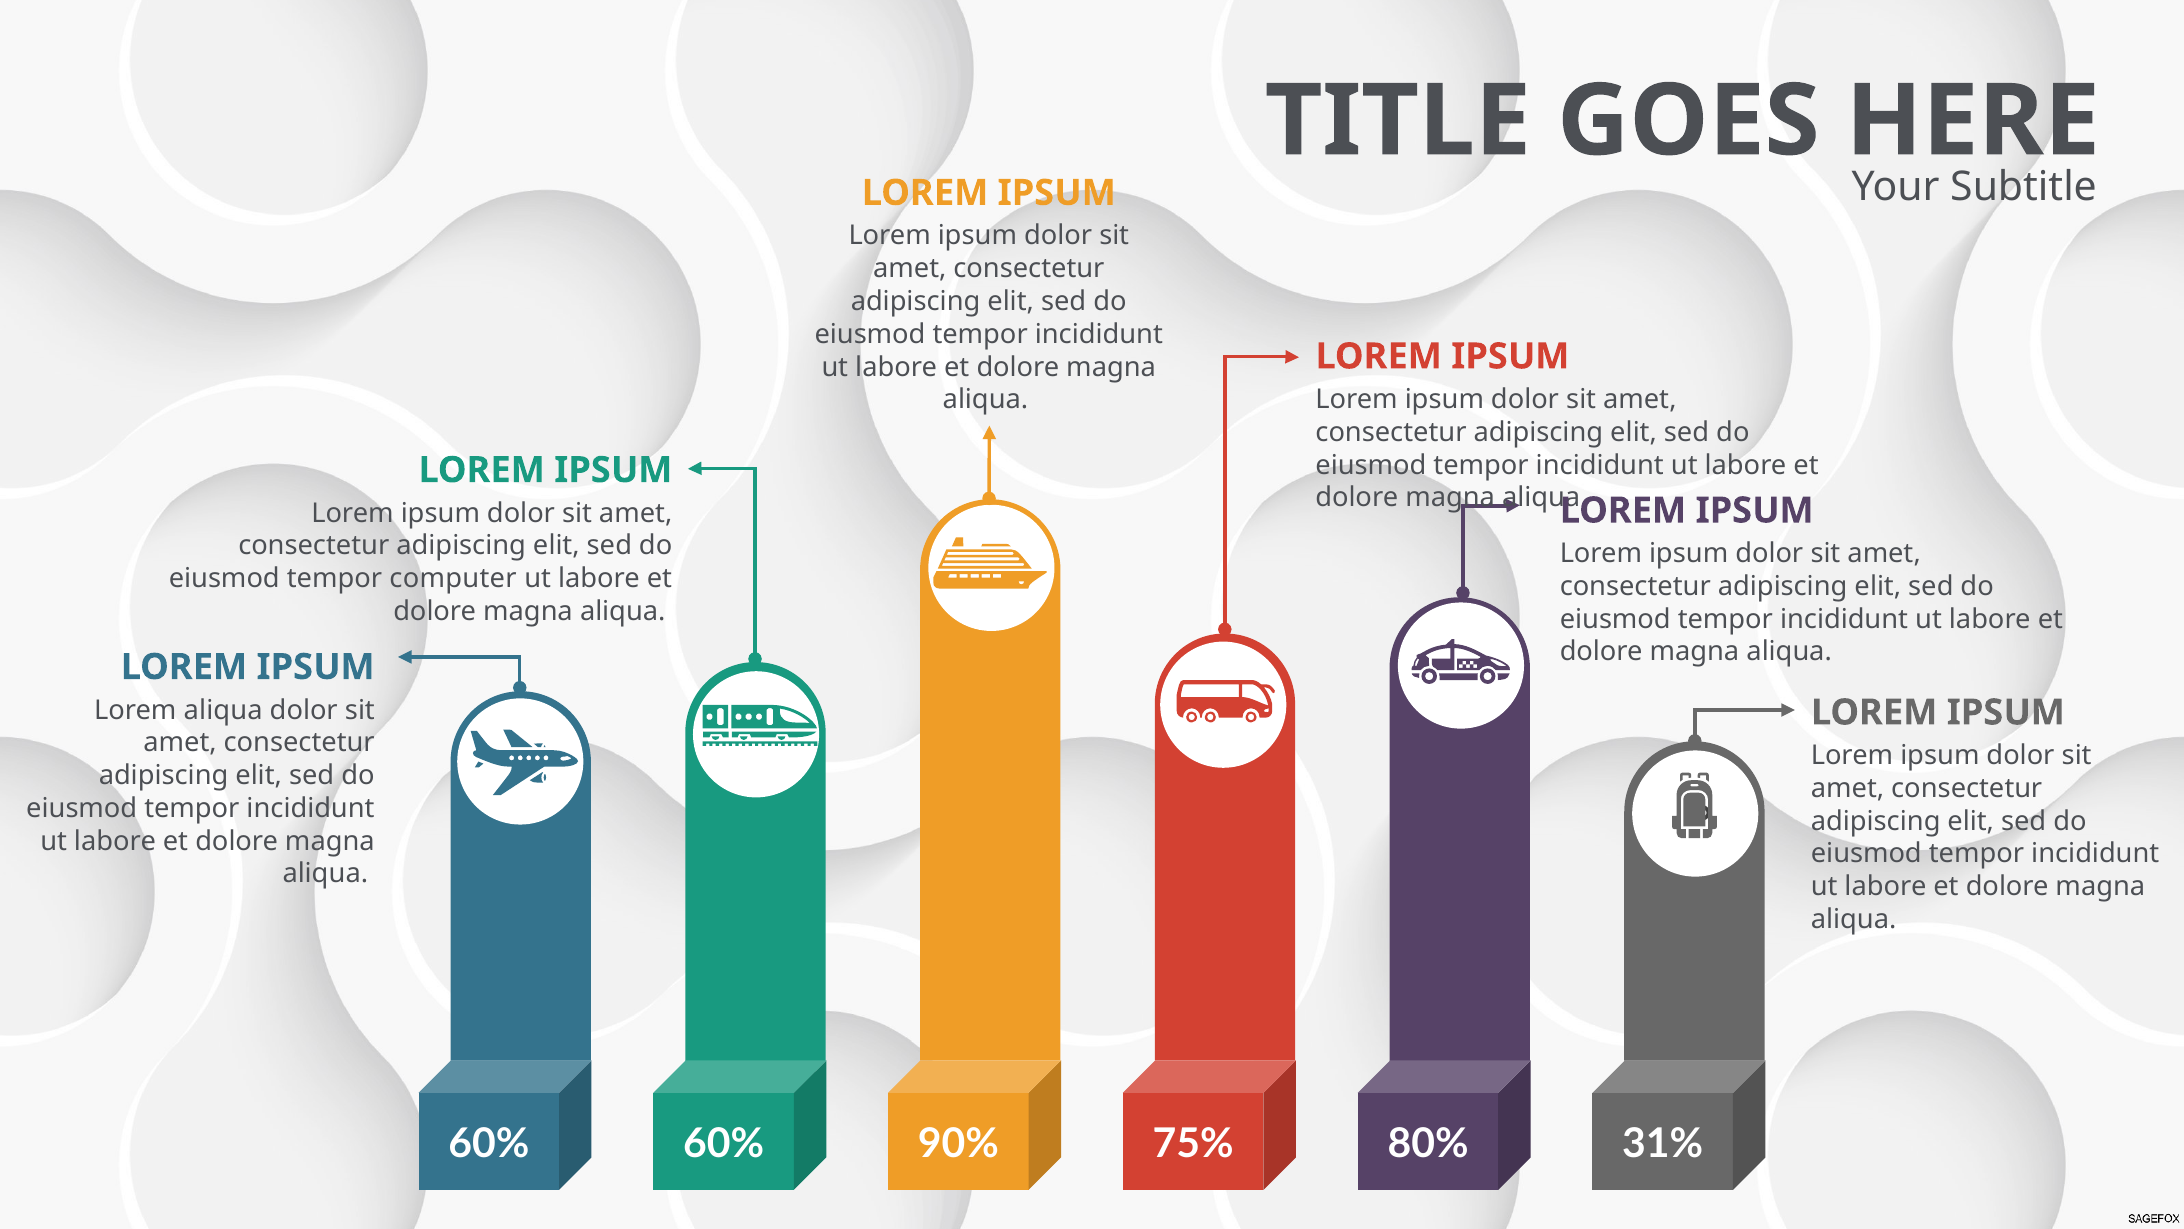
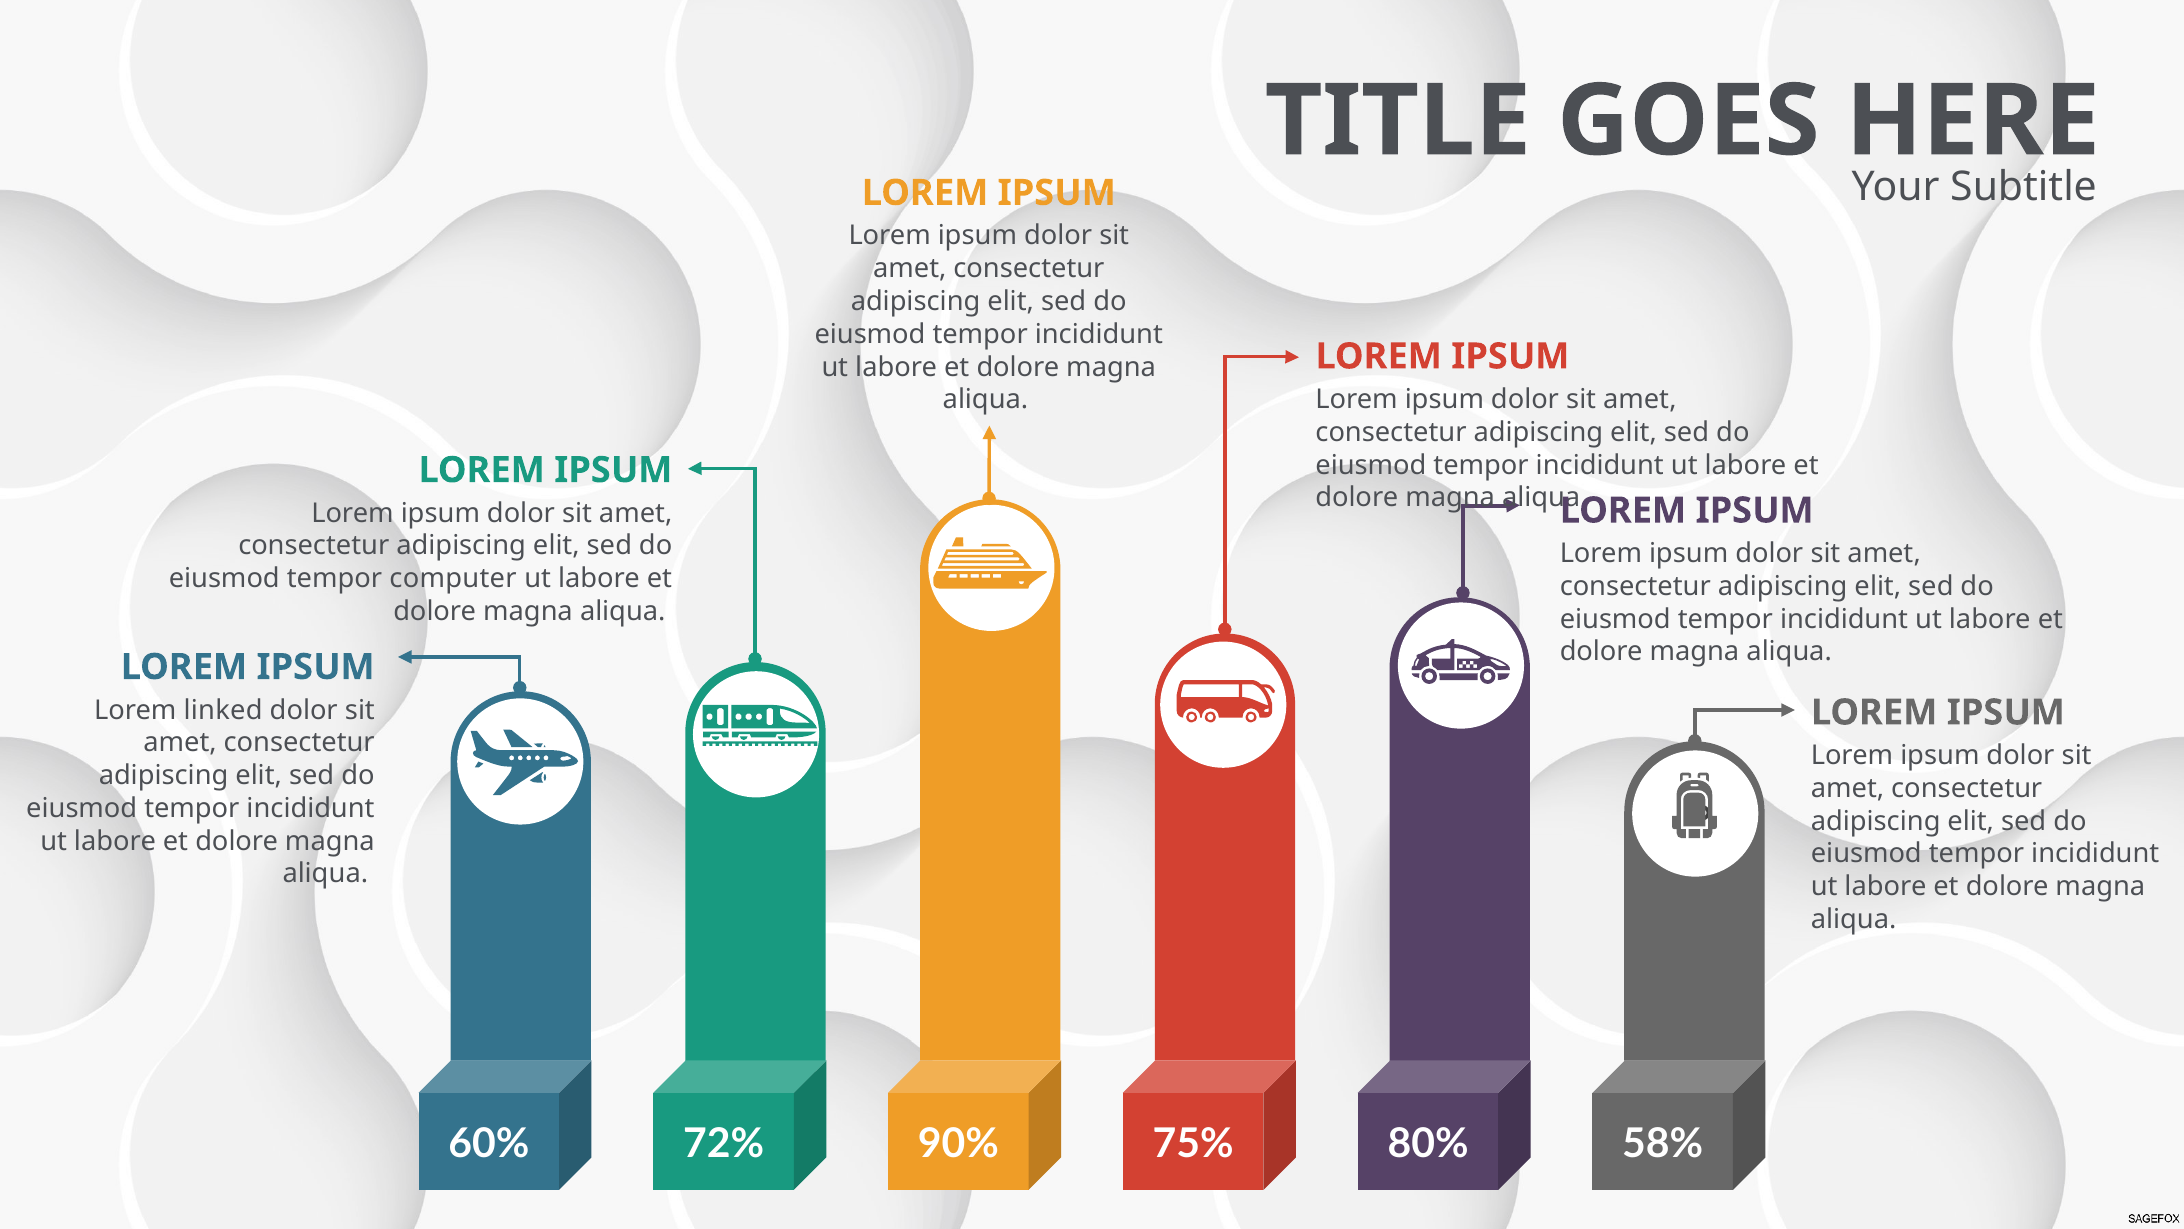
Lorem aliqua: aliqua -> linked (223, 710)
60% 60%: 60% -> 72% (724, 1144)
31%: 31% -> 58% (1663, 1144)
